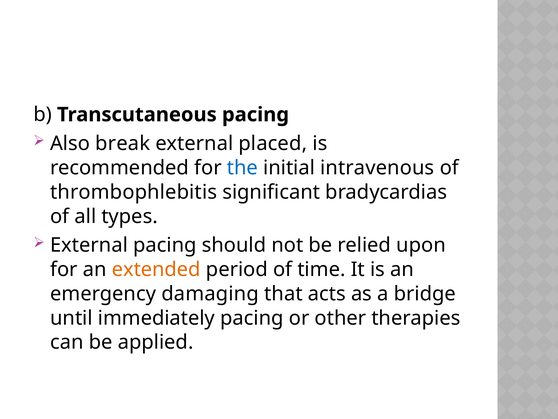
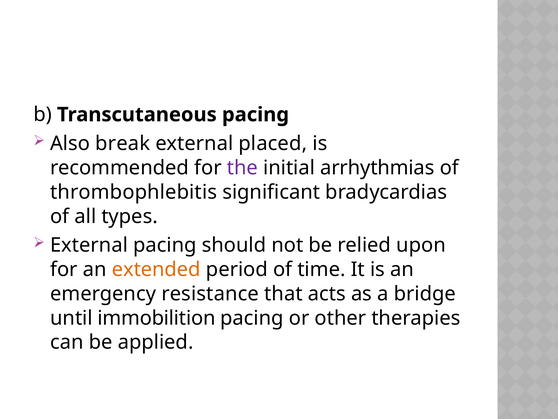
the colour: blue -> purple (242, 168)
intravenous: intravenous -> arrhythmias (377, 168)
damaging: damaging -> resistance (210, 293)
immediately: immediately -> immobilition (156, 318)
